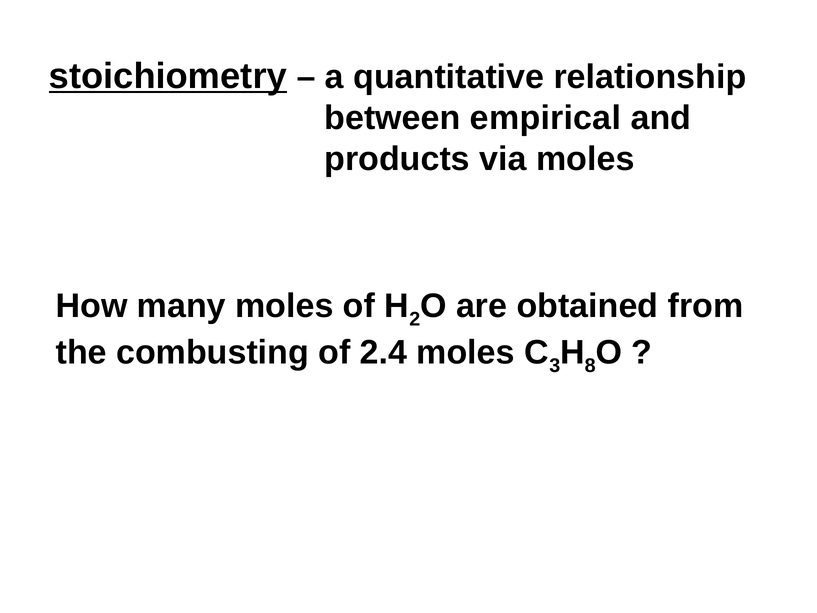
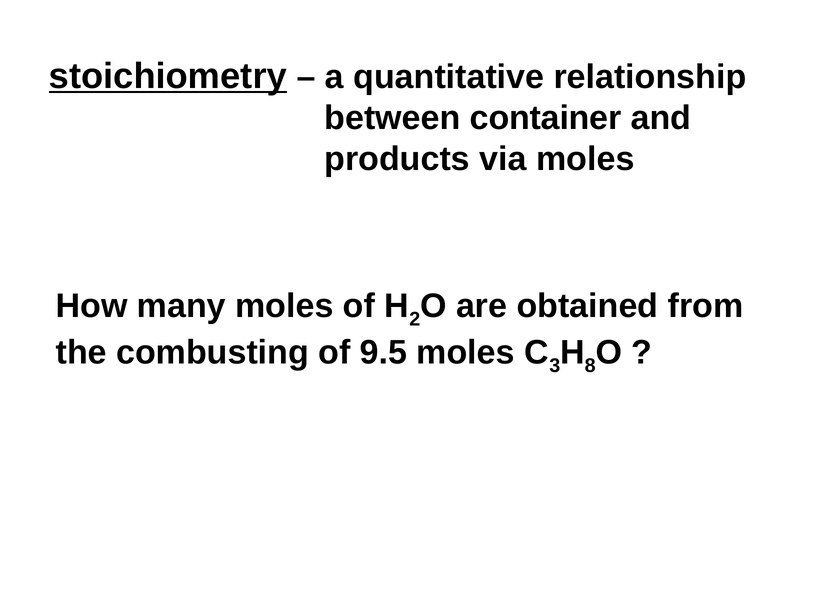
empirical: empirical -> container (546, 118)
2.4: 2.4 -> 9.5 (383, 352)
